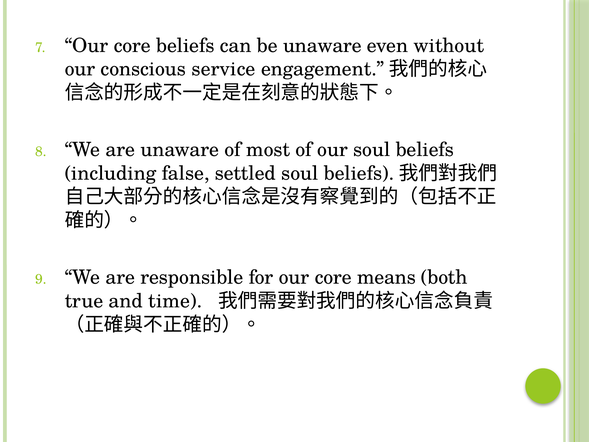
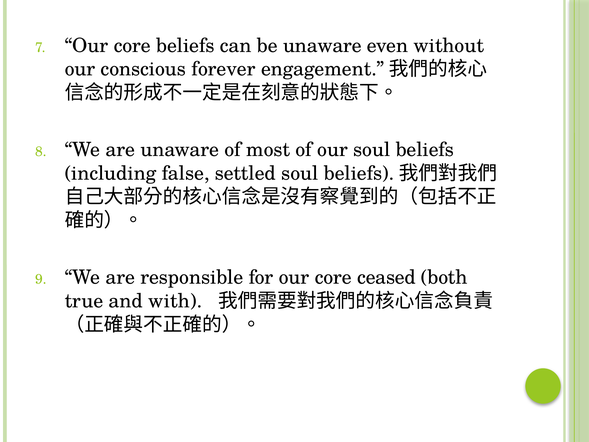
service: service -> forever (224, 69)
means: means -> ceased (387, 277)
time: time -> with (175, 301)
